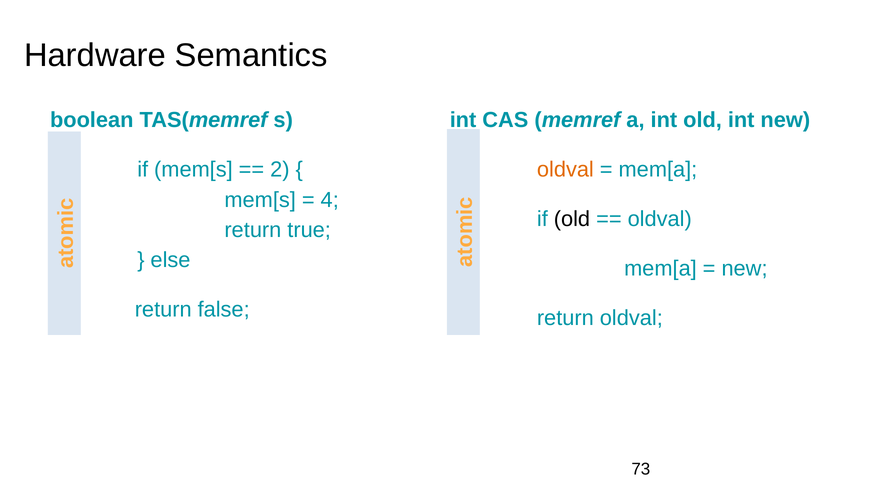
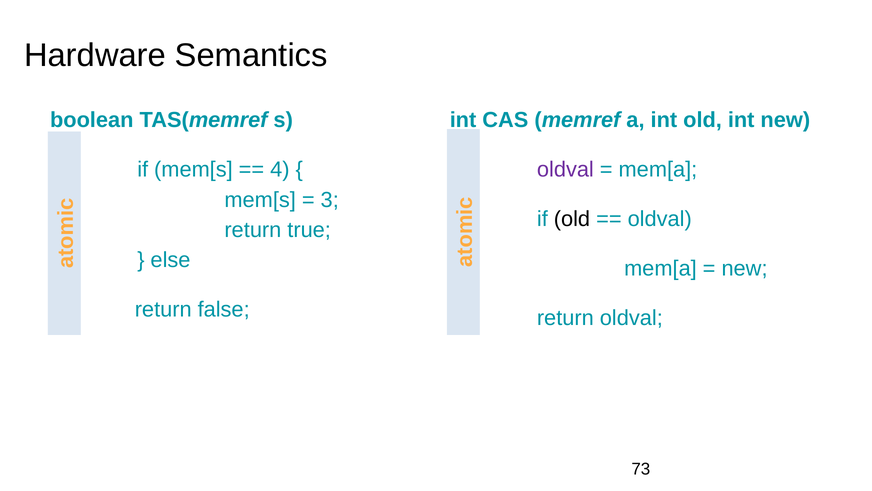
2: 2 -> 4 (280, 170)
oldval colour: orange -> purple (565, 170)
4: 4 -> 3 (330, 200)
